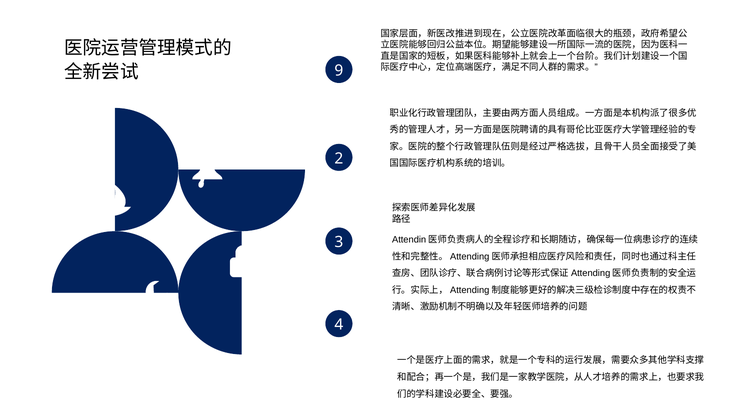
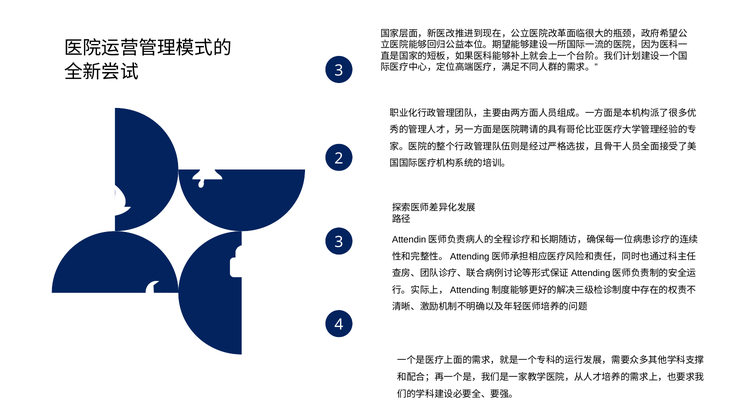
9: 9 -> 3 (339, 70)
